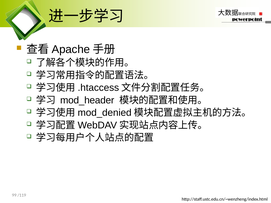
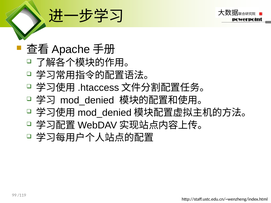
mod_header: mod_header -> mod_denied (87, 100)
